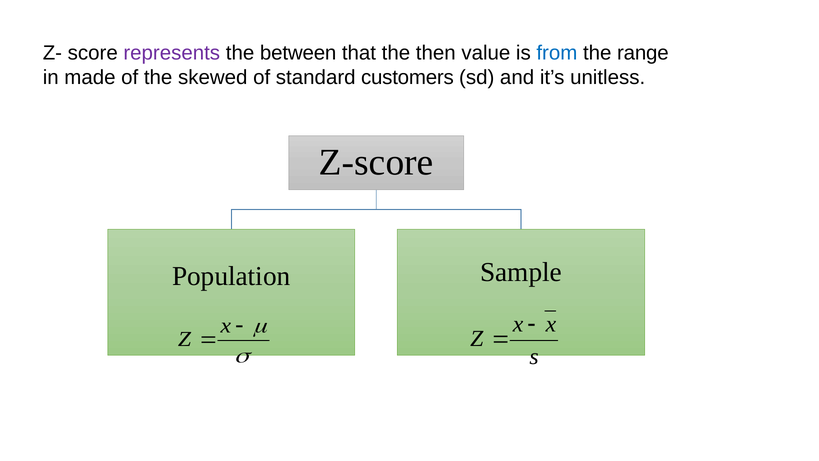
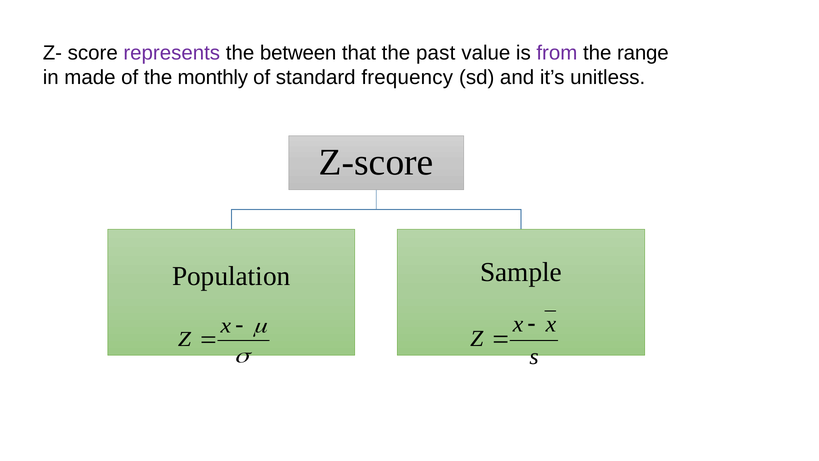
then: then -> past (436, 53)
from colour: blue -> purple (557, 53)
skewed: skewed -> monthly (213, 78)
customers: customers -> frequency (407, 78)
